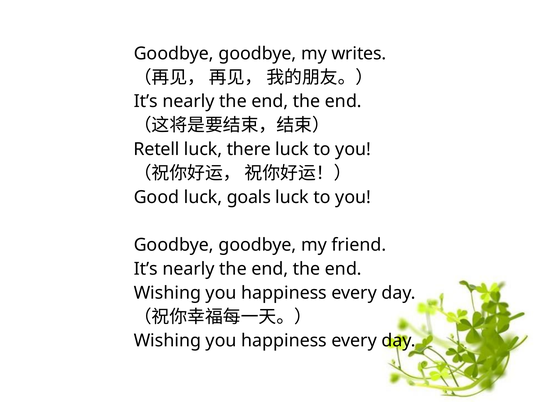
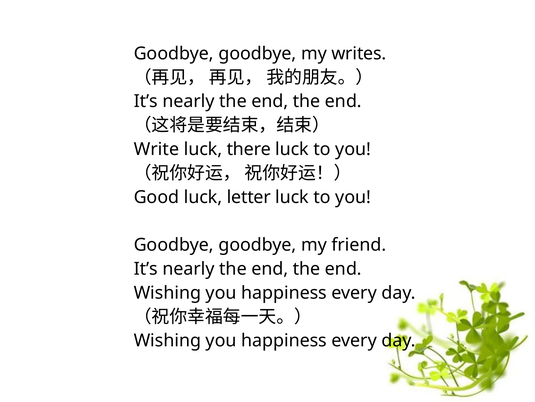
Retell: Retell -> Write (156, 149)
goals: goals -> letter (249, 197)
